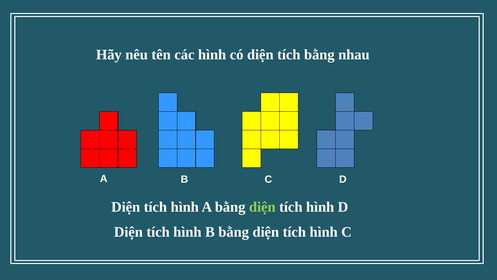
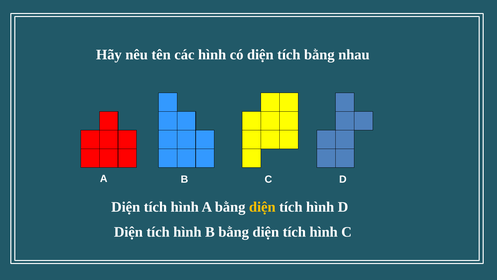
diện colour: light green -> yellow (262, 207)
